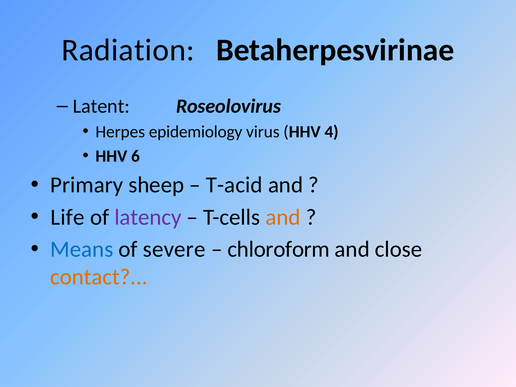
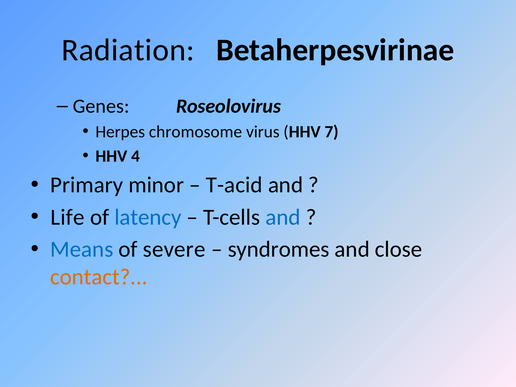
Latent: Latent -> Genes (101, 106)
epidemiology: epidemiology -> chromosome (195, 132)
4: 4 -> 7 (332, 132)
6: 6 -> 4 (136, 156)
sheep: sheep -> minor (156, 185)
latency colour: purple -> blue (148, 217)
and colour: orange -> blue (283, 217)
chloroform: chloroform -> syndromes (279, 249)
